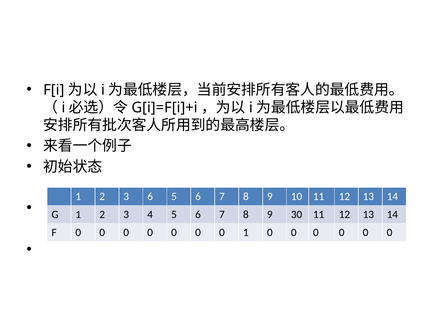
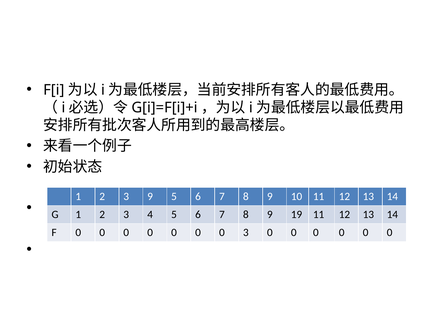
3 6: 6 -> 9 (150, 196)
30: 30 -> 19 (297, 214)
0 1: 1 -> 3 (246, 232)
